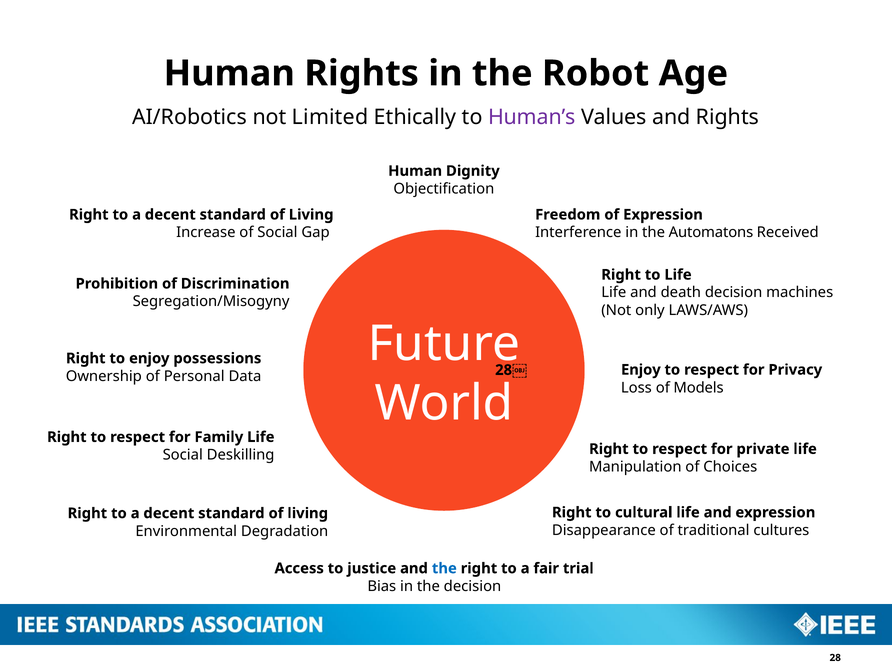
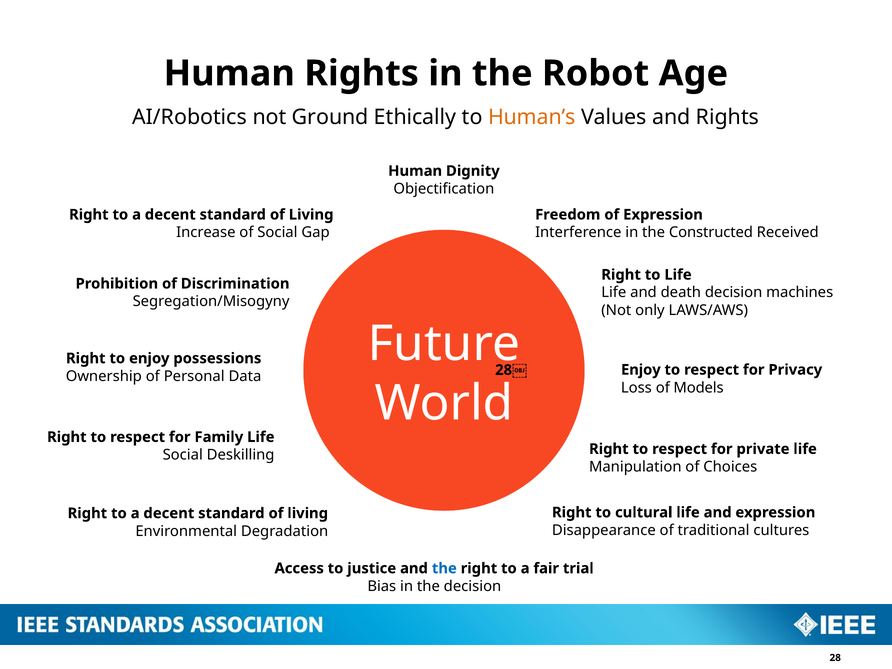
Limited: Limited -> Ground (330, 117)
Human’s colour: purple -> orange (532, 117)
Automatons: Automatons -> Constructed (711, 232)
